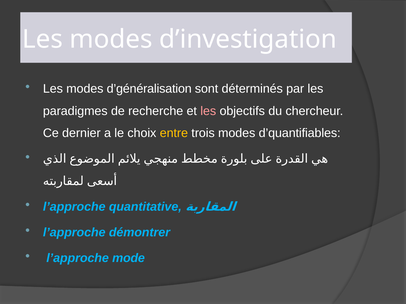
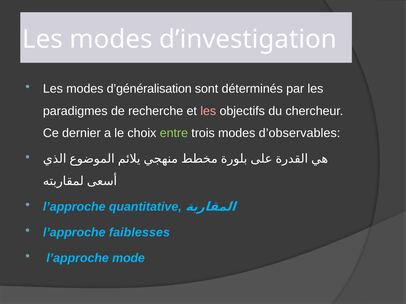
entre colour: yellow -> light green (174, 133)
d’quantifiables: d’quantifiables -> d’observables (300, 133)
démontrer: démontrer -> faiblesses (139, 233)
